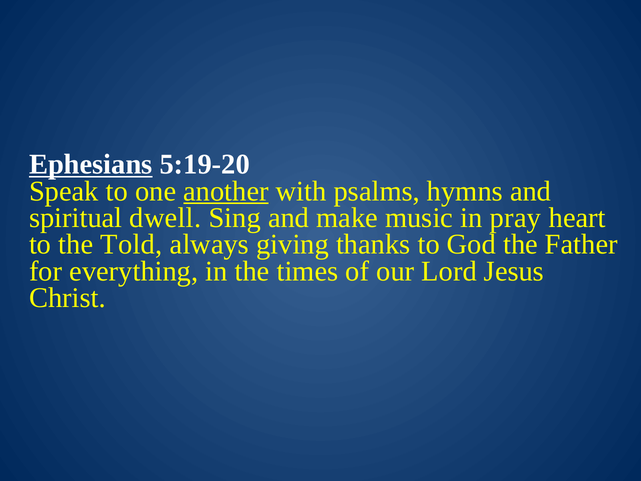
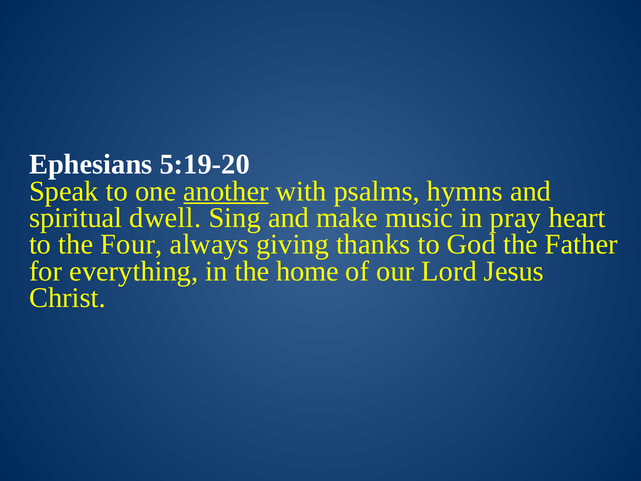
Ephesians underline: present -> none (91, 164)
Told: Told -> Four (131, 244)
times: times -> home (308, 271)
